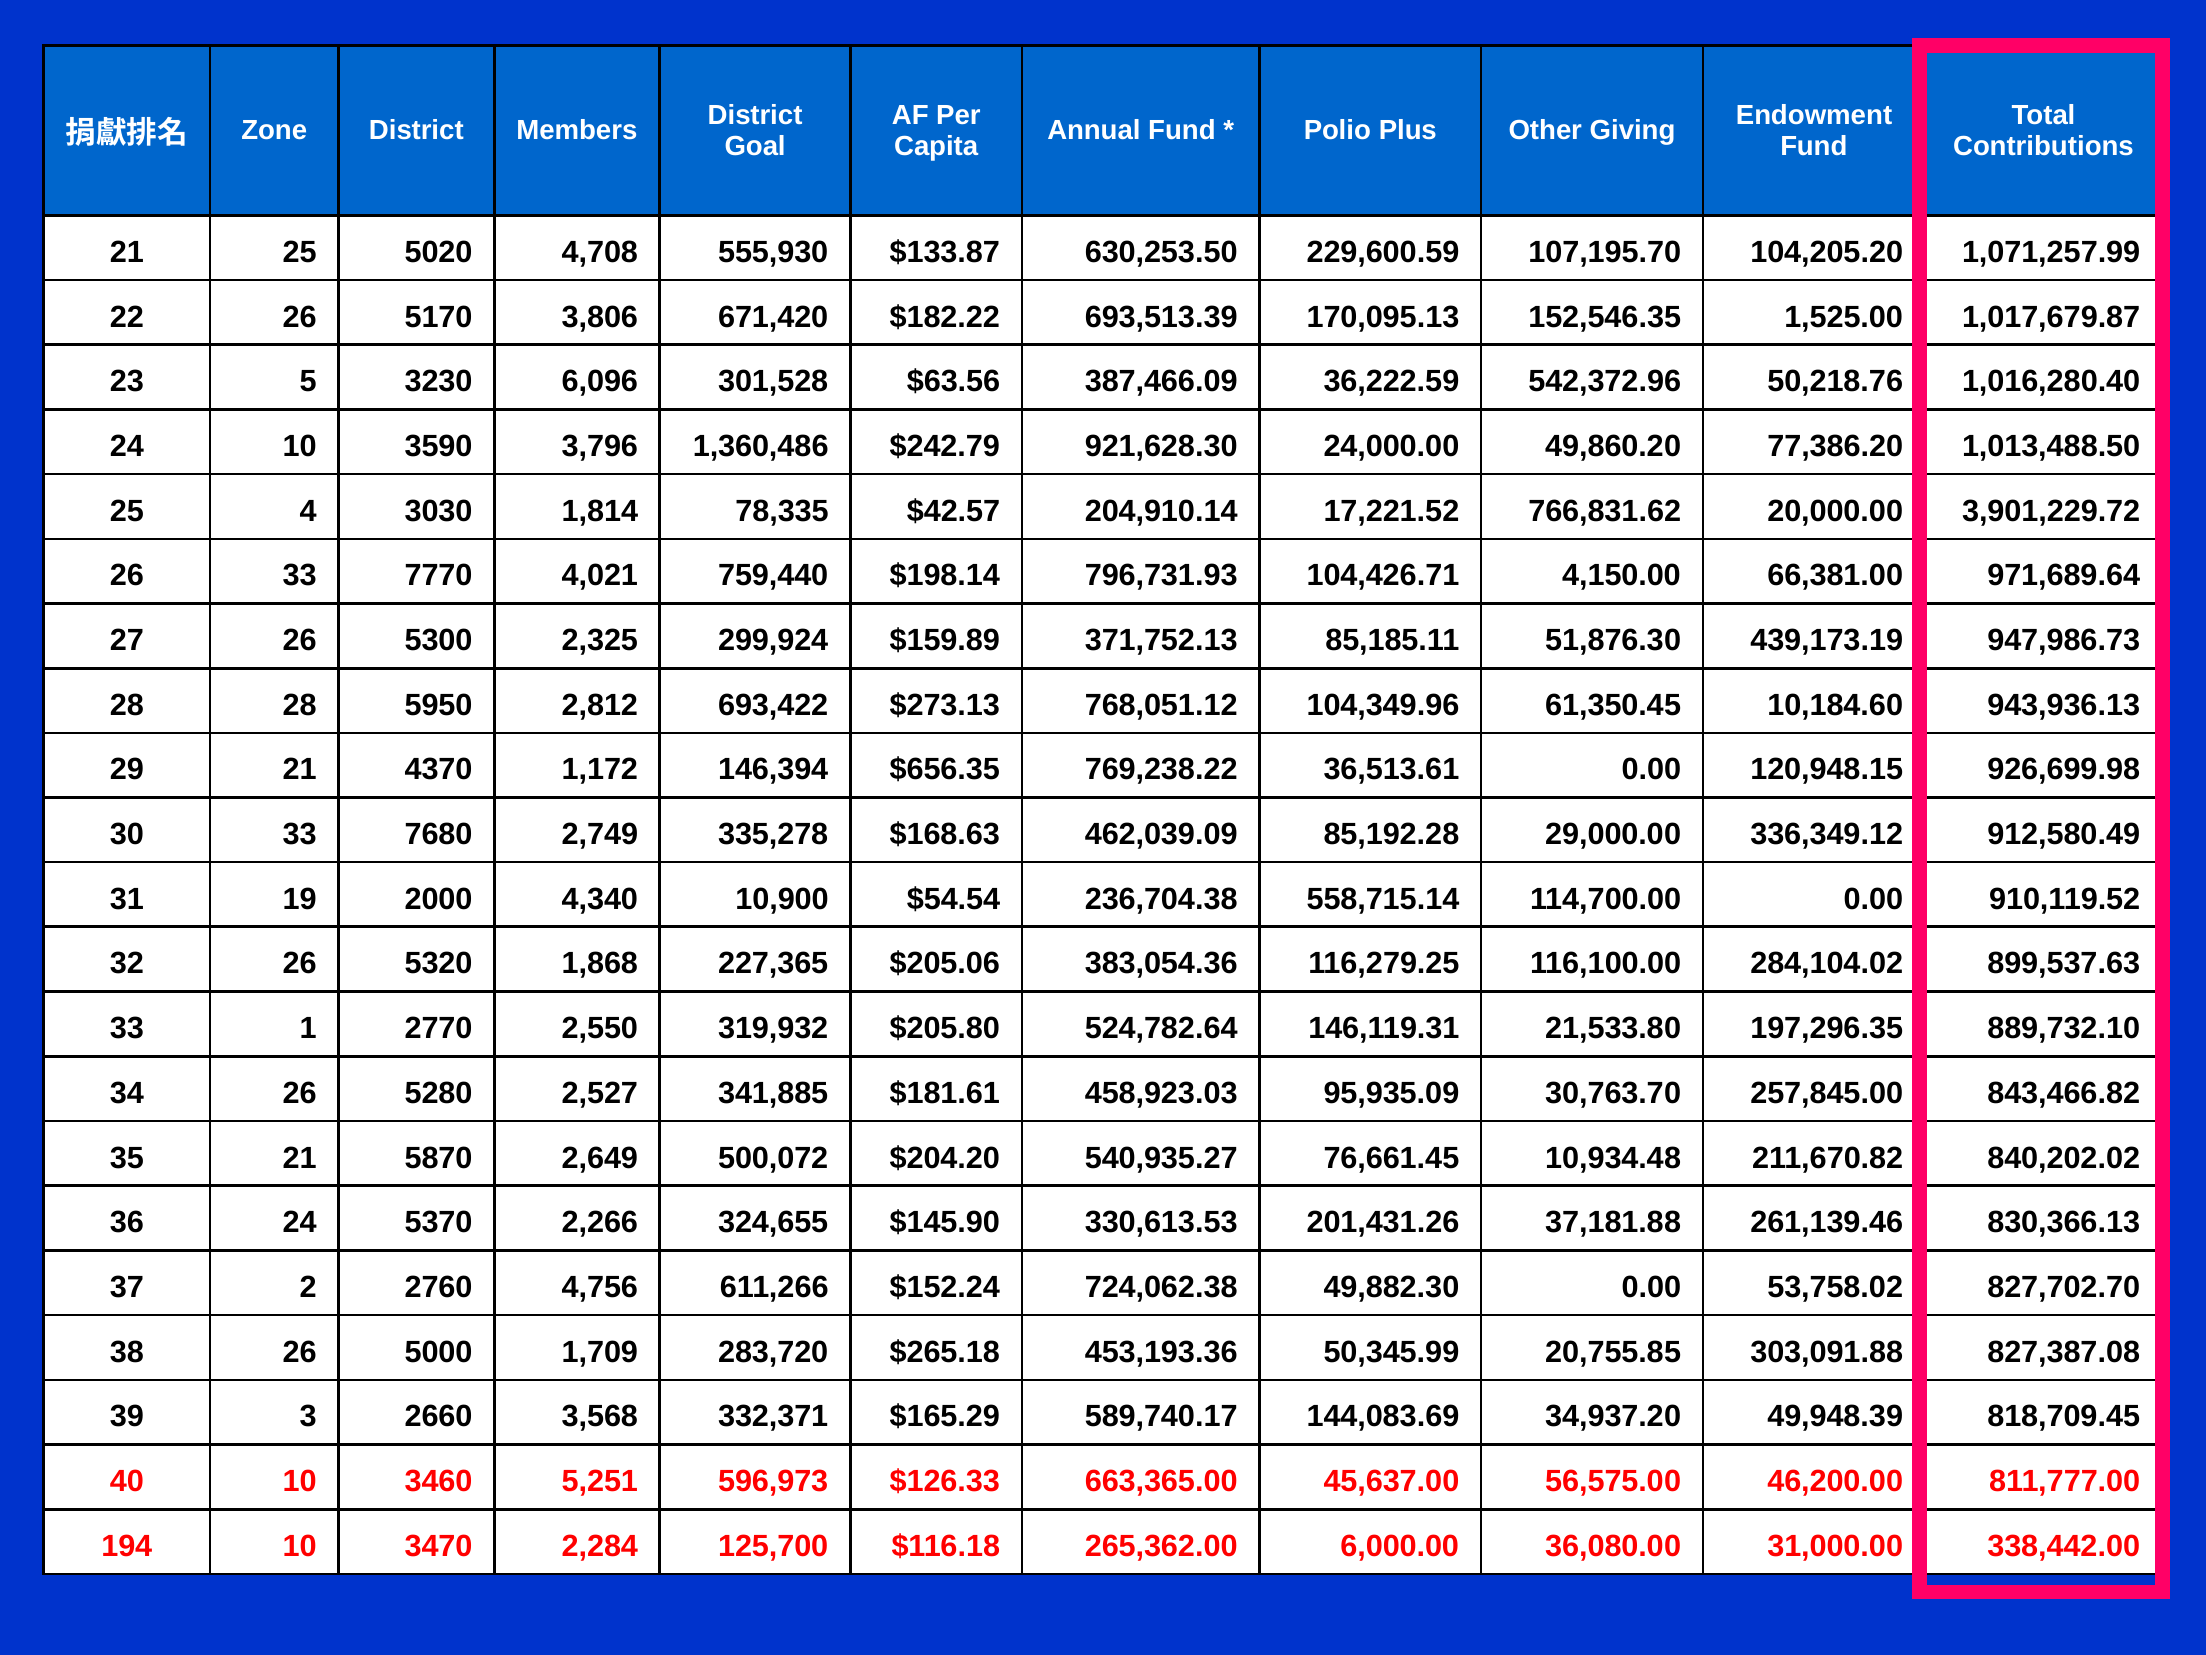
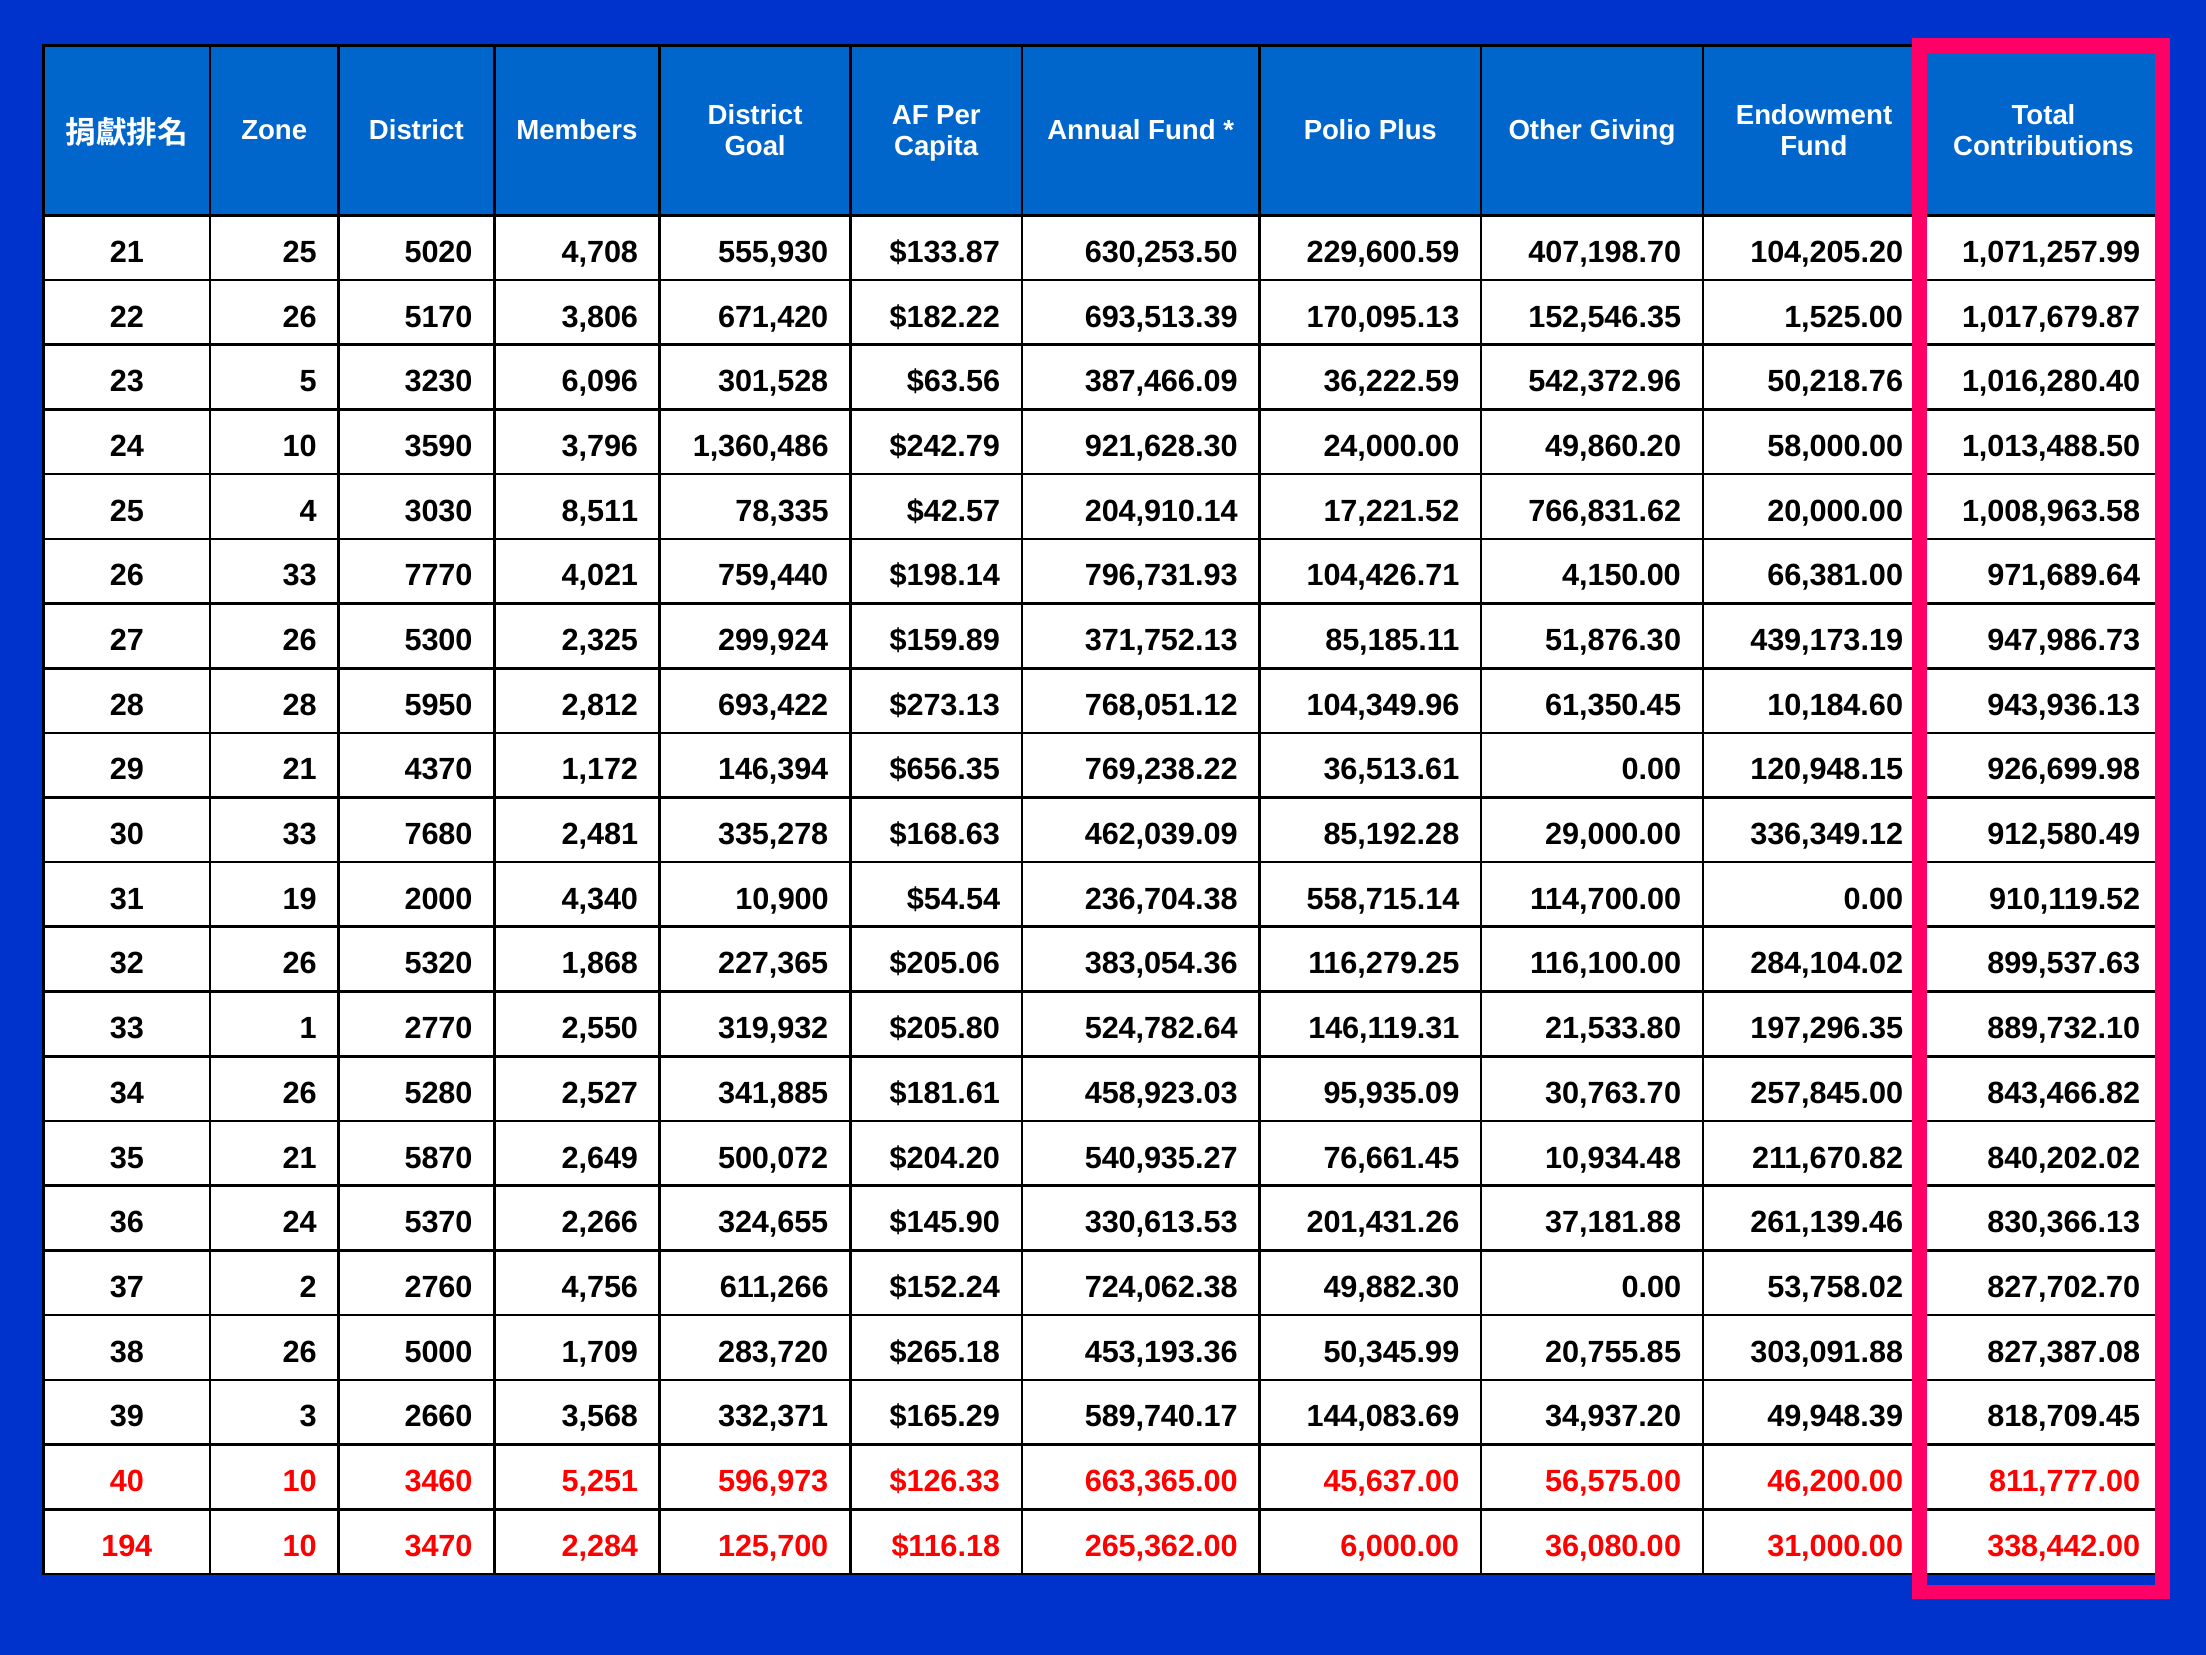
107,195.70: 107,195.70 -> 407,198.70 (1605, 252)
77,386.20: 77,386.20 -> 58,000.00 (1835, 446)
1,814: 1,814 -> 8,511 (600, 511)
3,901,229.72: 3,901,229.72 -> 1,008,963.58 (2051, 511)
2,749: 2,749 -> 2,481 (600, 834)
